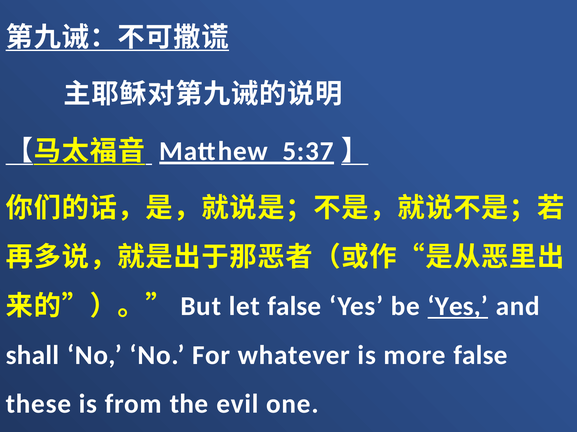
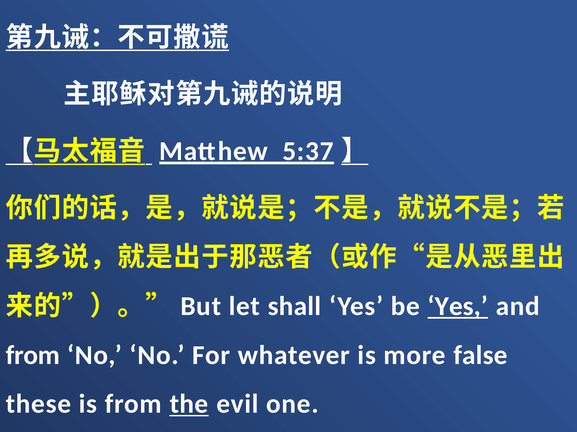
let false: false -> shall (294, 307)
shall: shall -> from (33, 356)
the underline: none -> present (189, 405)
